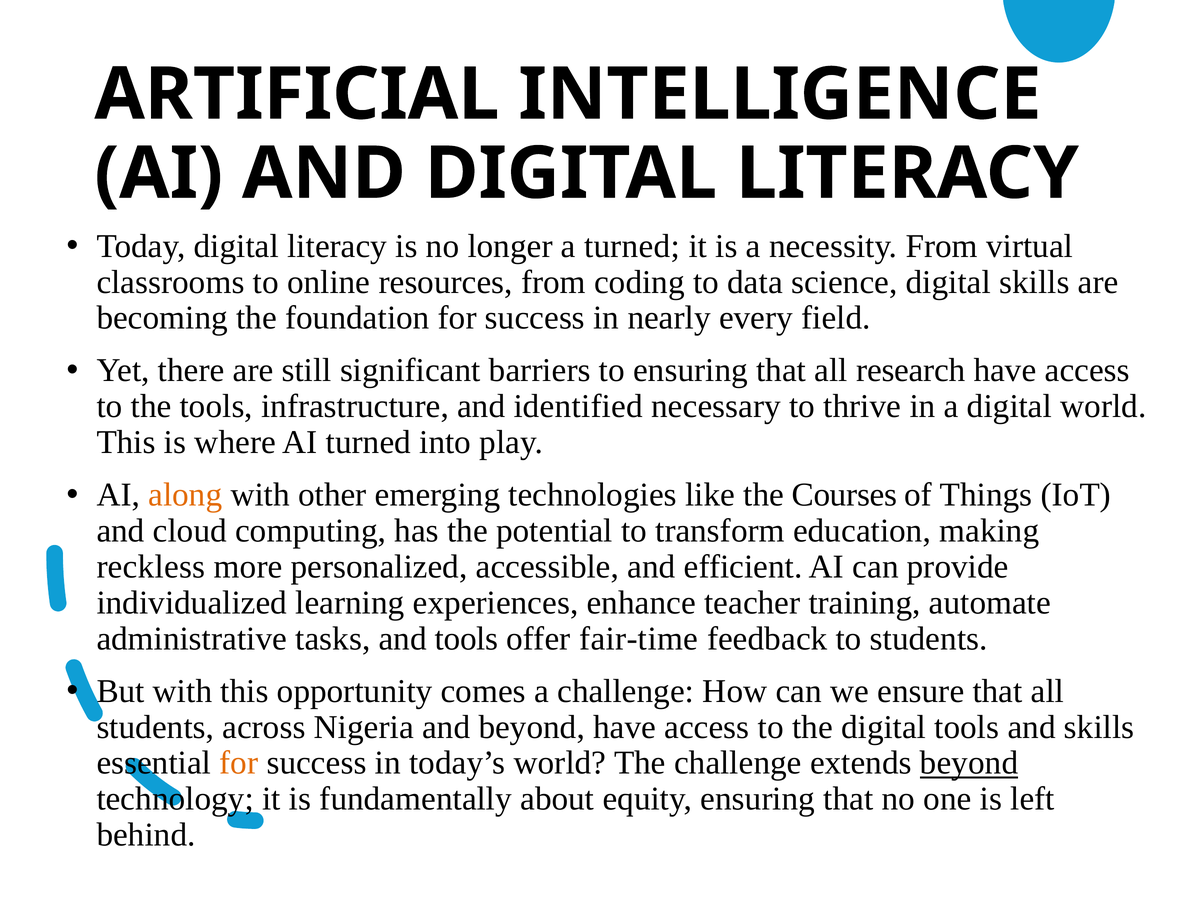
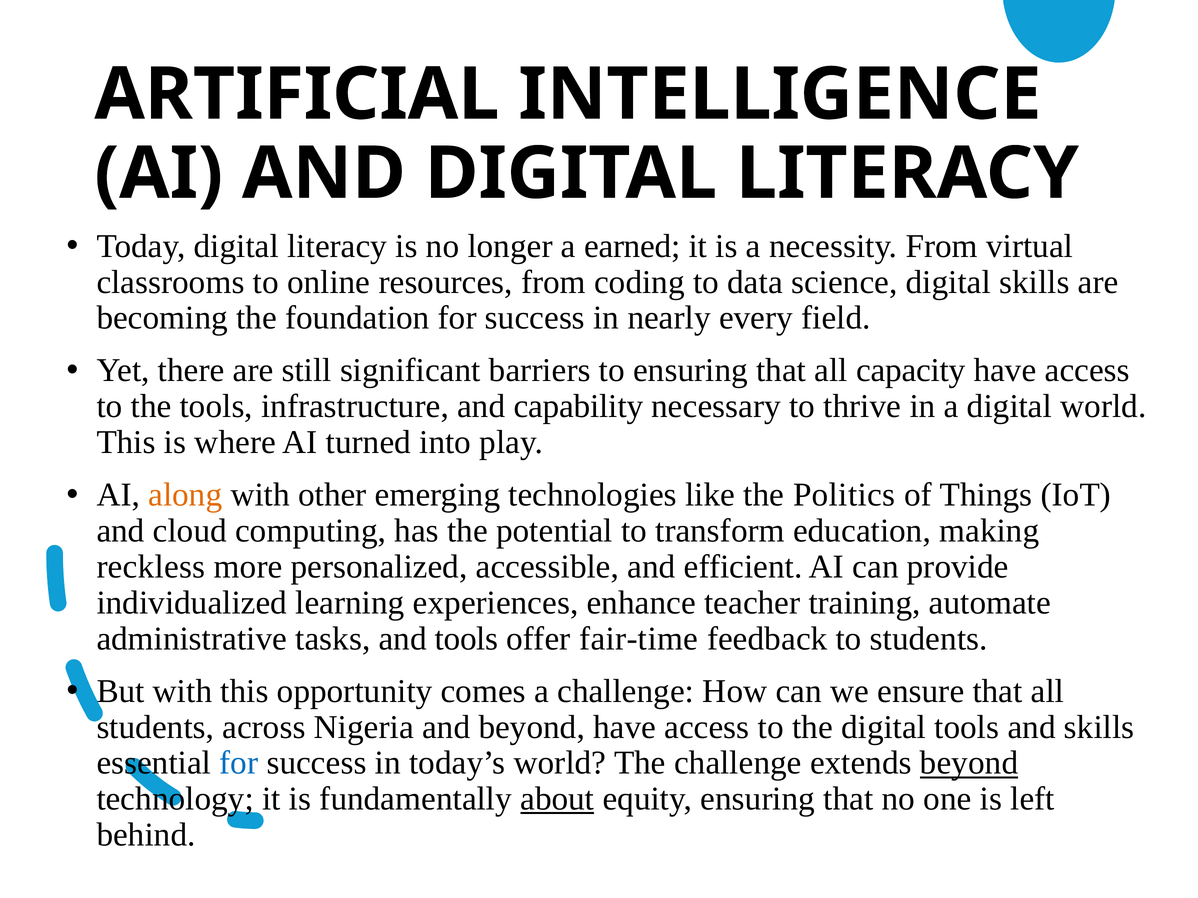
a turned: turned -> earned (632, 246)
research: research -> capacity (911, 371)
identified: identified -> capability (578, 407)
Courses: Courses -> Politics (844, 495)
for colour: orange -> blue (239, 763)
about underline: none -> present (557, 799)
